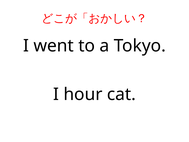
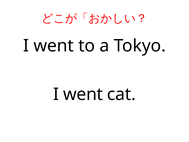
hour: hour -> went (83, 94)
